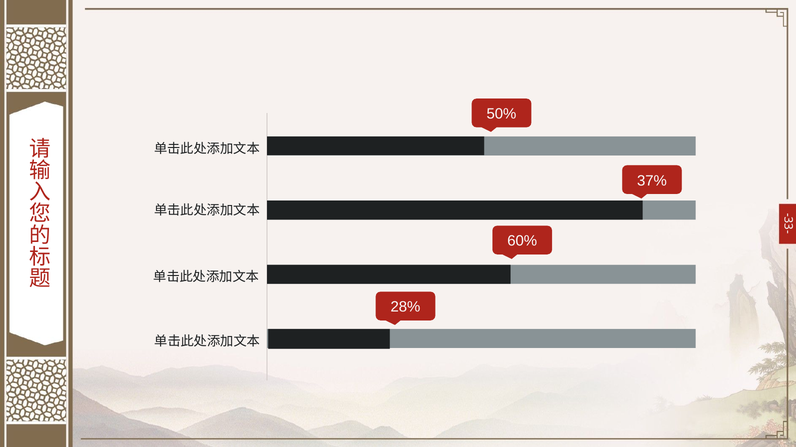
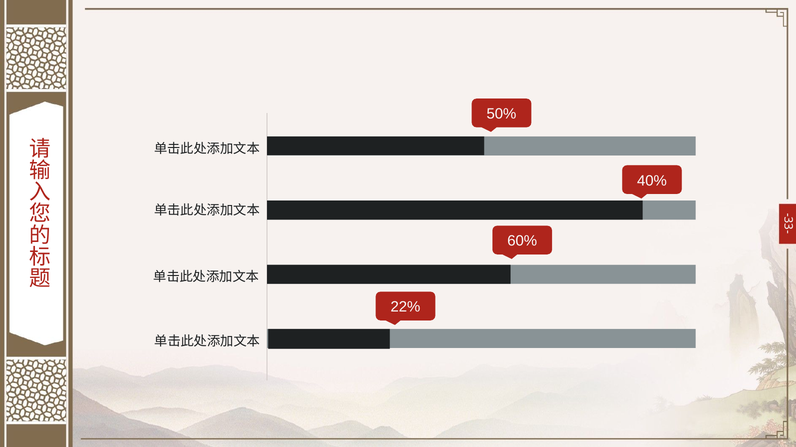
37%: 37% -> 40% (652, 181)
28%: 28% -> 22% (405, 307)
